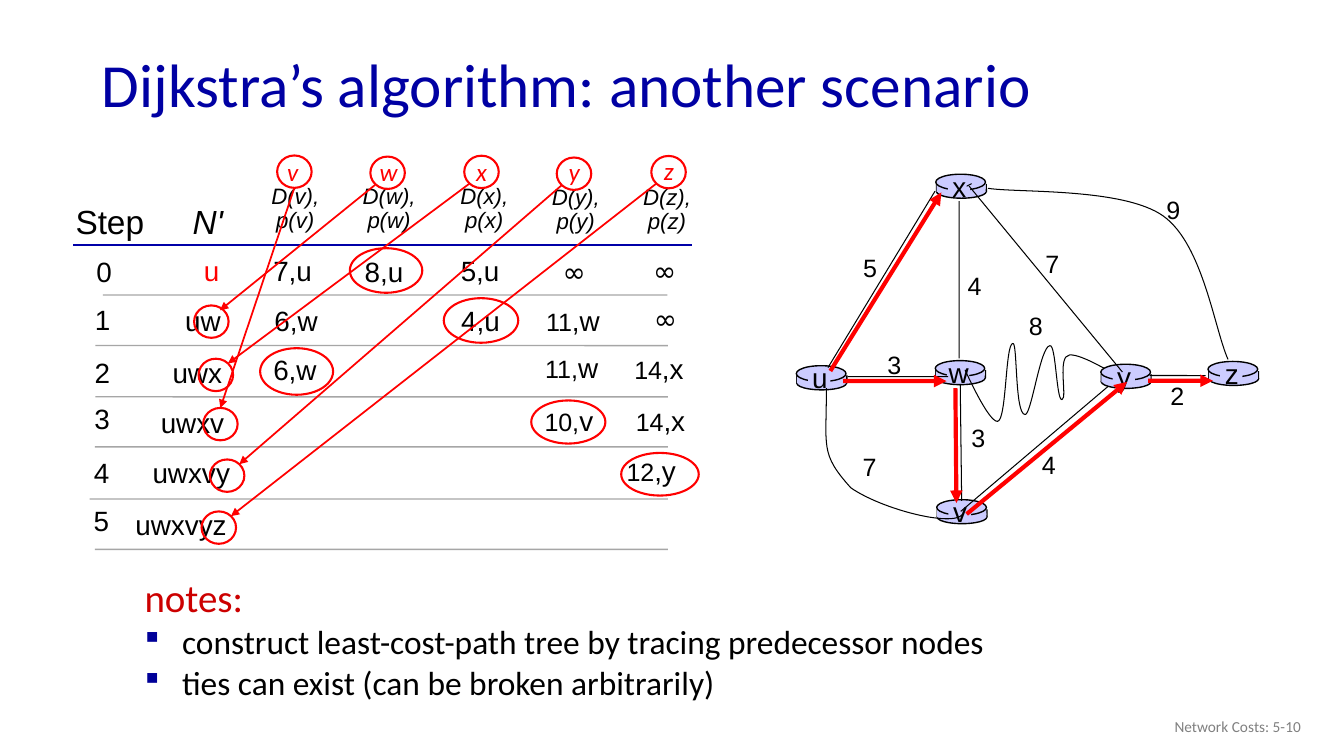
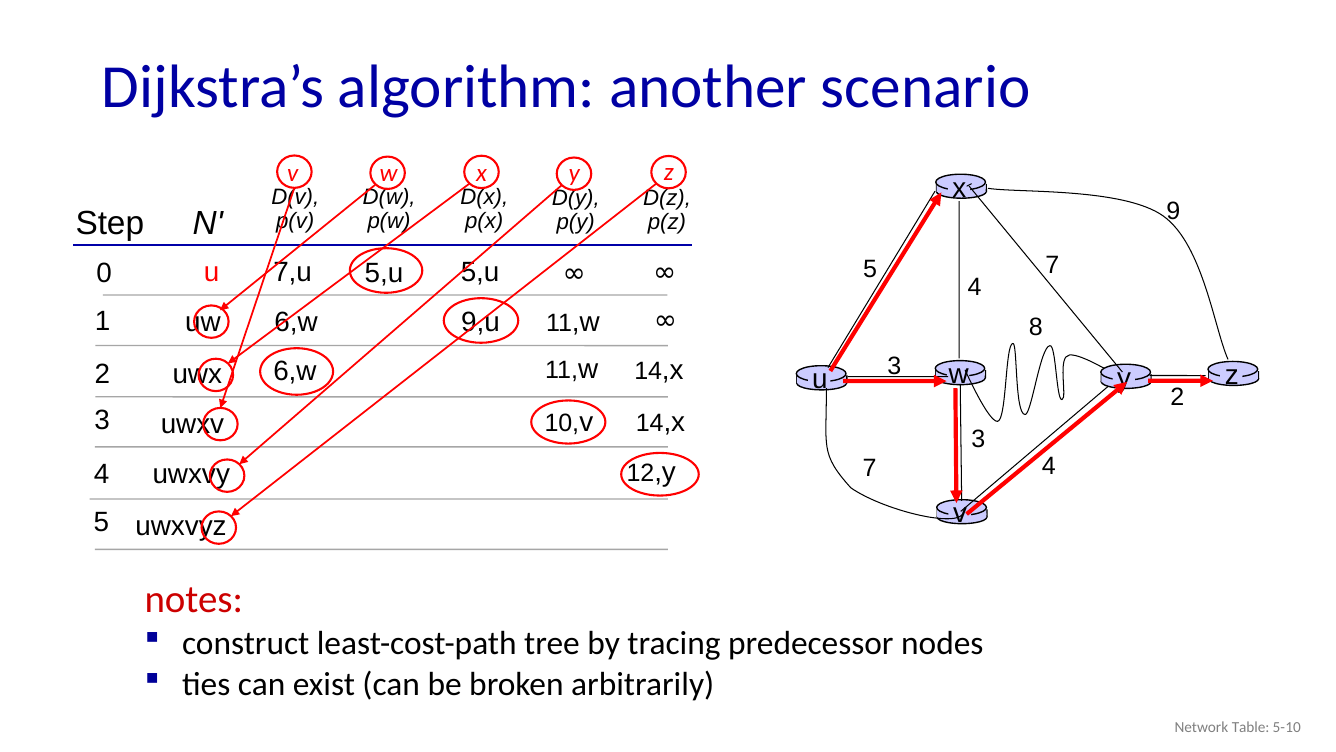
7,u 8,u: 8,u -> 5,u (384, 273)
4,u: 4,u -> 9,u (480, 322)
Costs: Costs -> Table (1251, 727)
